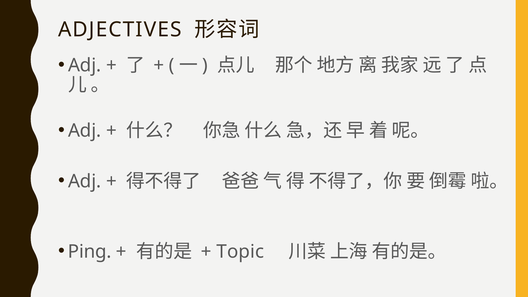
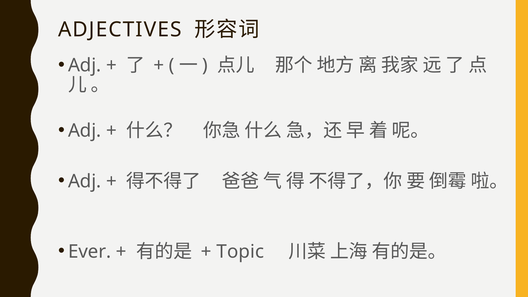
Ping: Ping -> Ever (90, 252)
